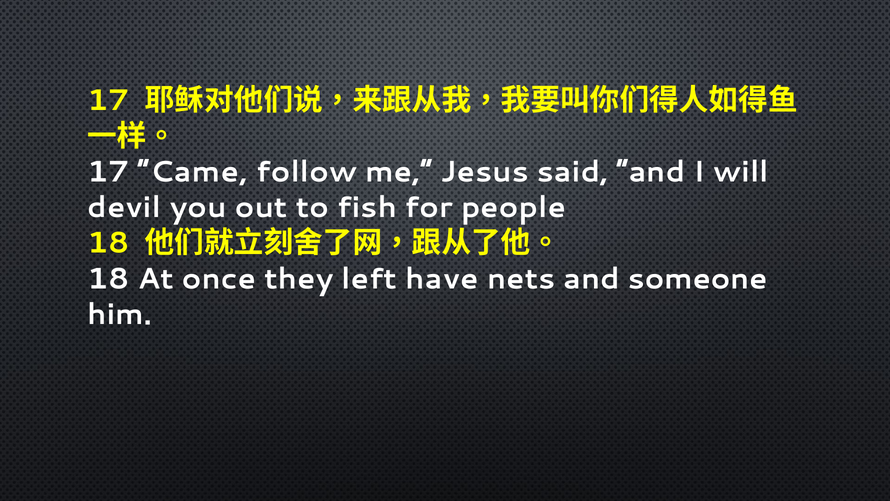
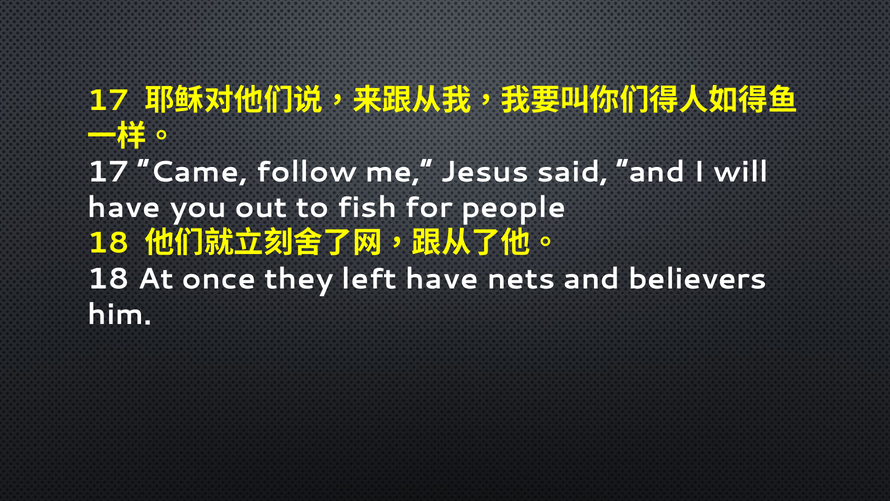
devil: devil -> have (124, 207)
someone: someone -> believers (698, 279)
